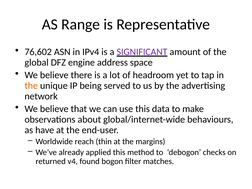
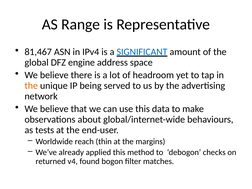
76,602: 76,602 -> 81,467 (38, 52)
SIGNIFICANT colour: purple -> blue (142, 52)
have: have -> tests (45, 130)
